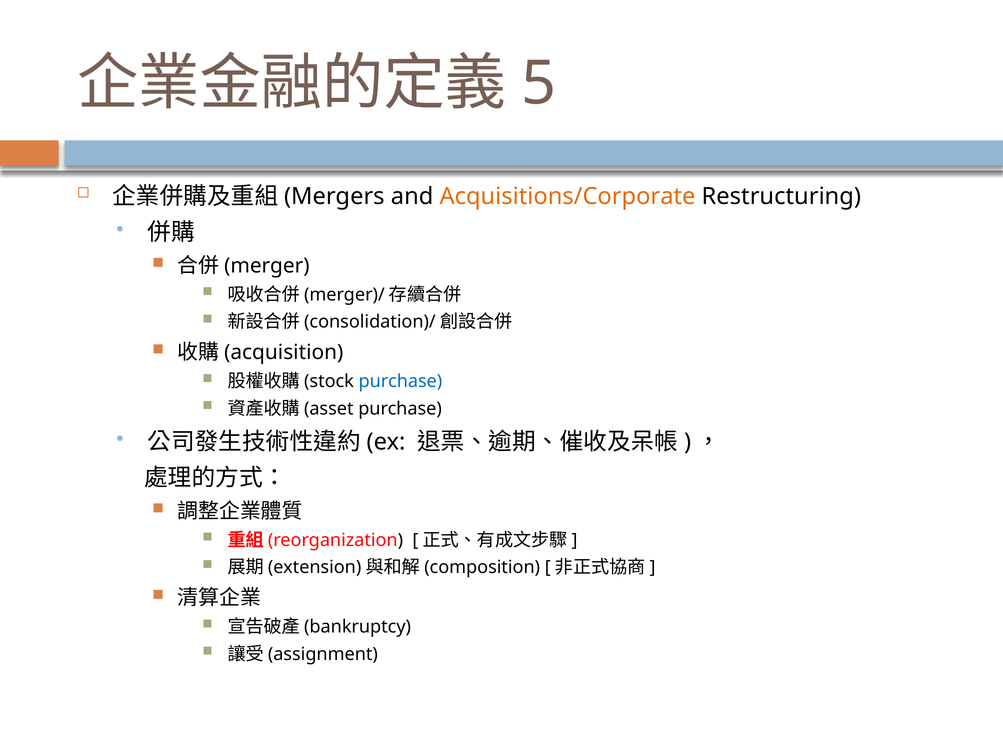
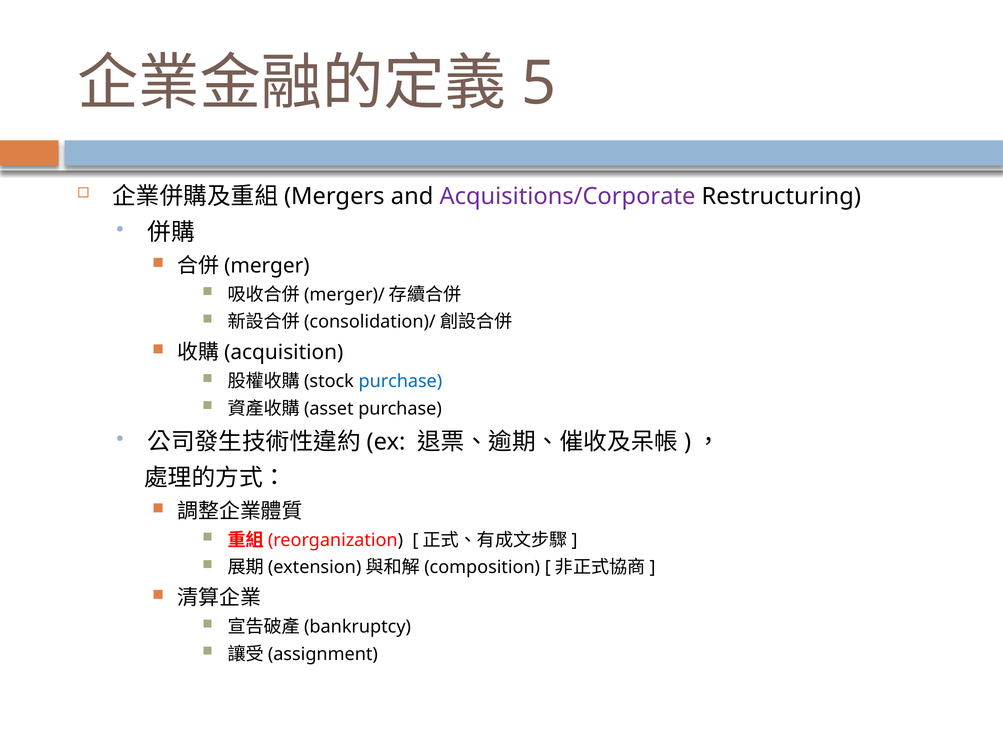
Acquisitions/Corporate colour: orange -> purple (567, 196)
